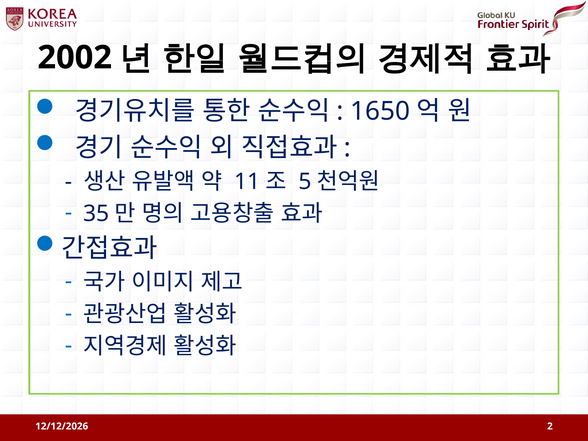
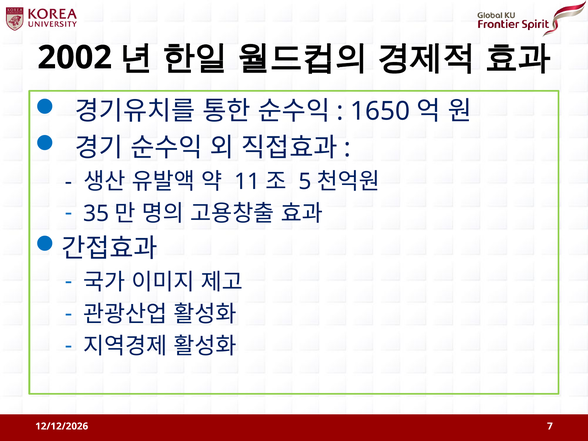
2: 2 -> 7 (550, 426)
